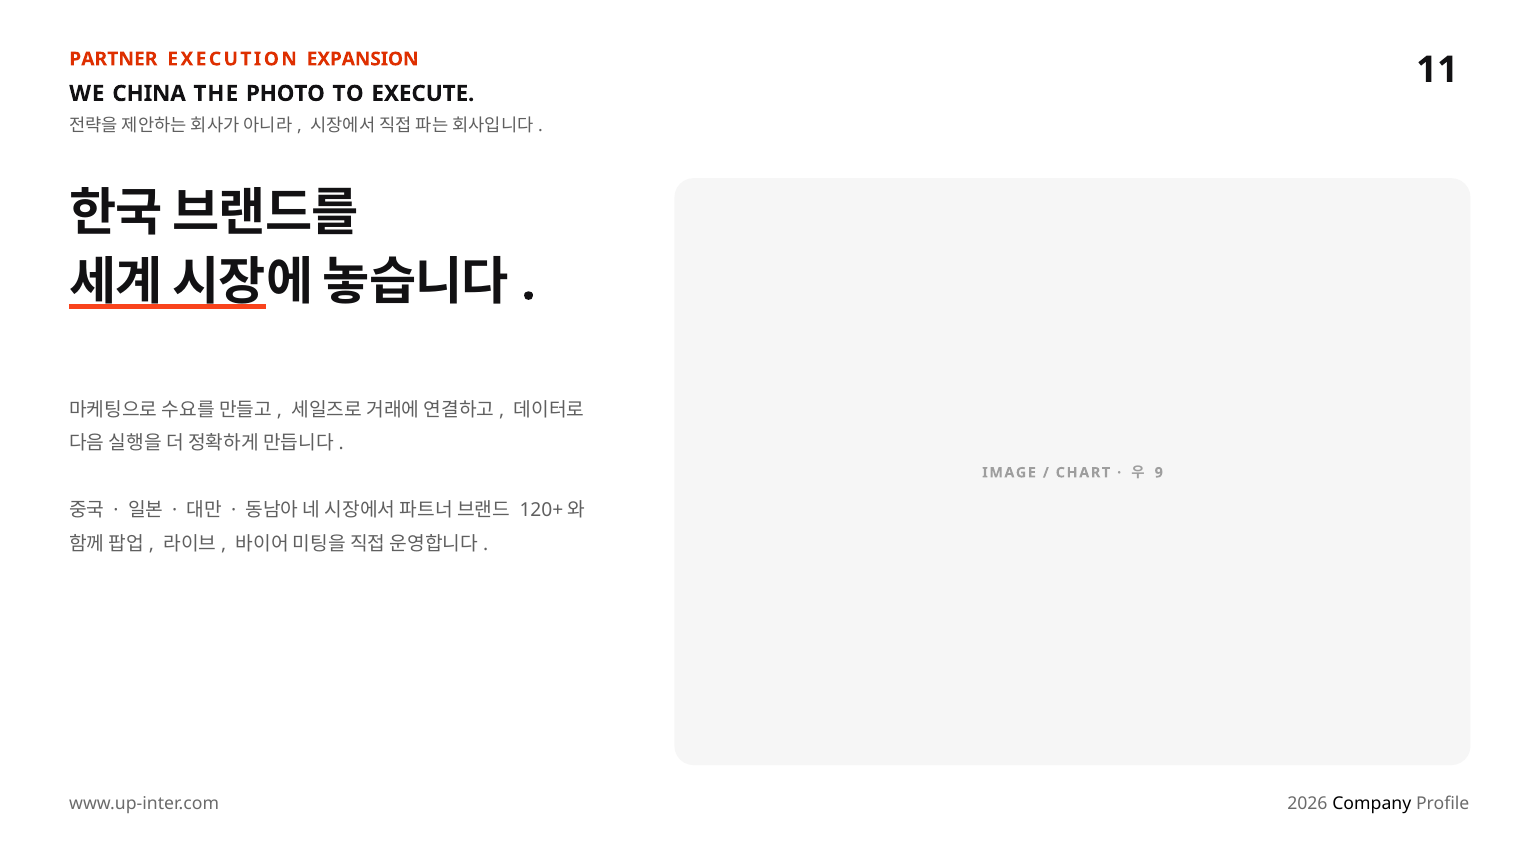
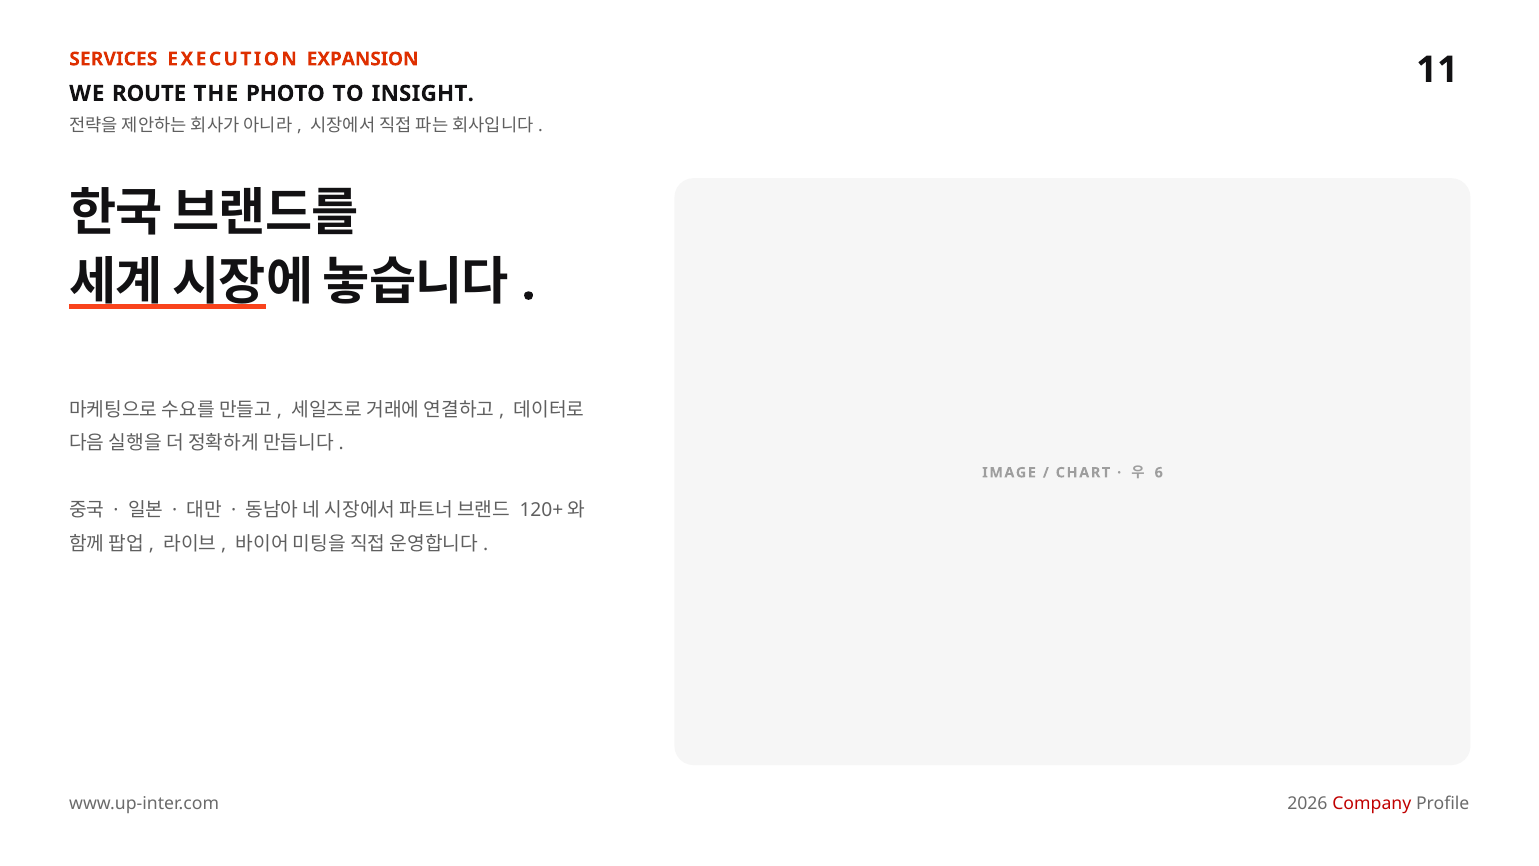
PARTNER: PARTNER -> SERVICES (113, 59)
CHINA: CHINA -> ROUTE (149, 94)
EXECUTE: EXECUTE -> INSIGHT (423, 94)
9: 9 -> 6 (1159, 472)
Company colour: black -> red (1372, 804)
